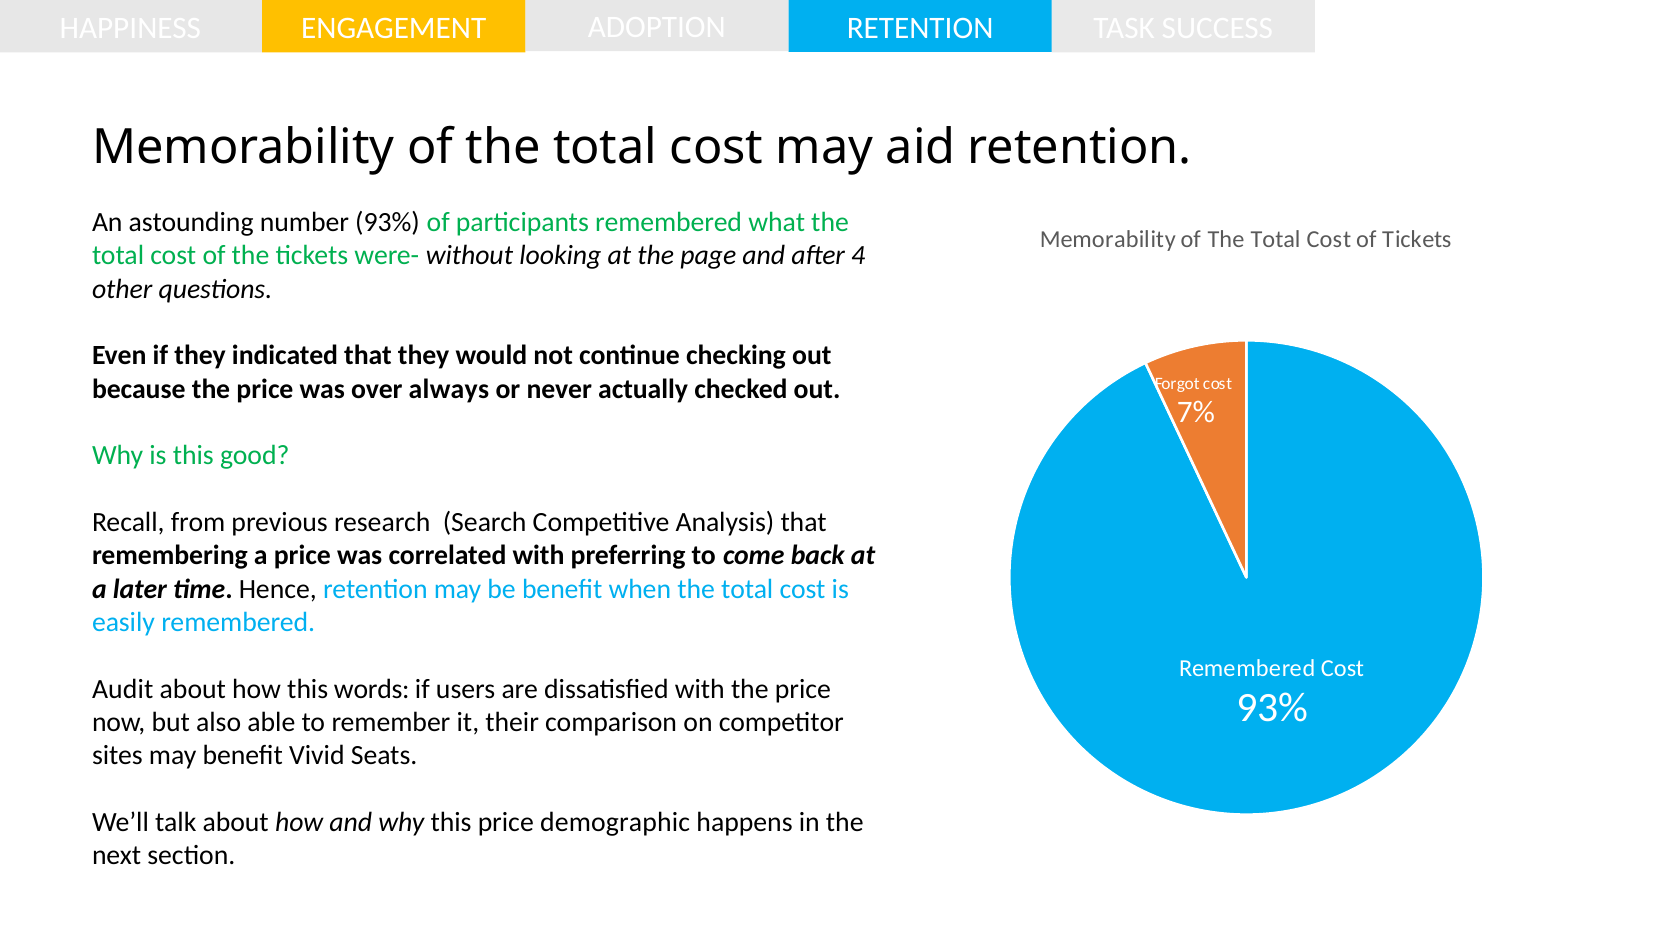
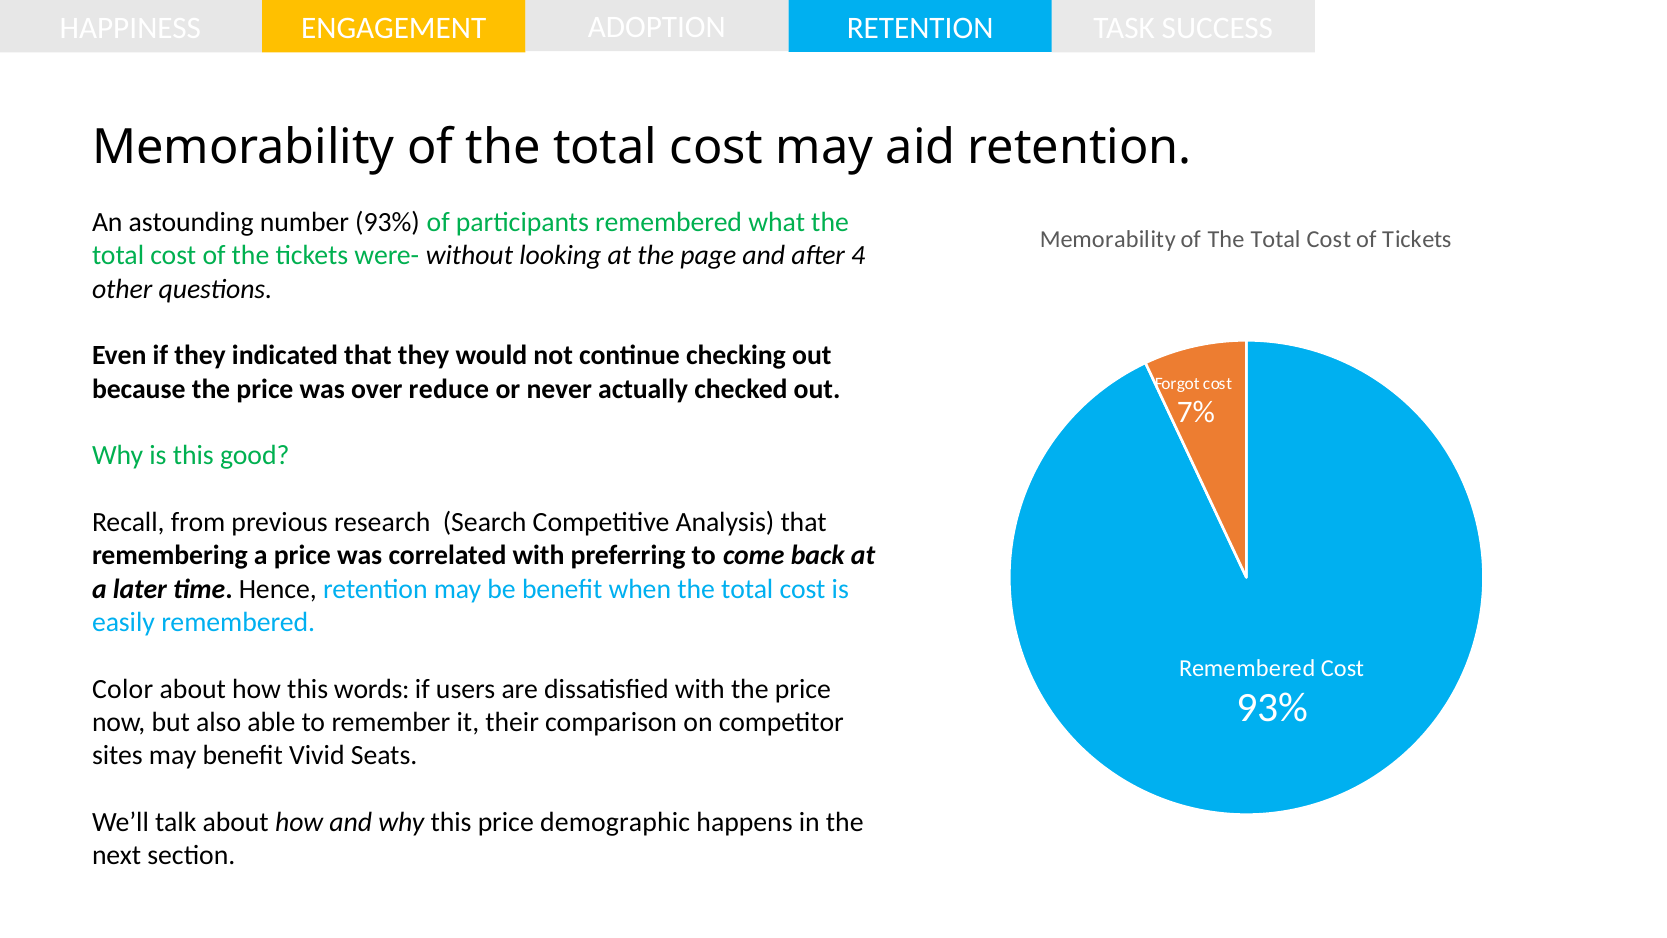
always: always -> reduce (449, 389)
Audit: Audit -> Color (123, 689)
